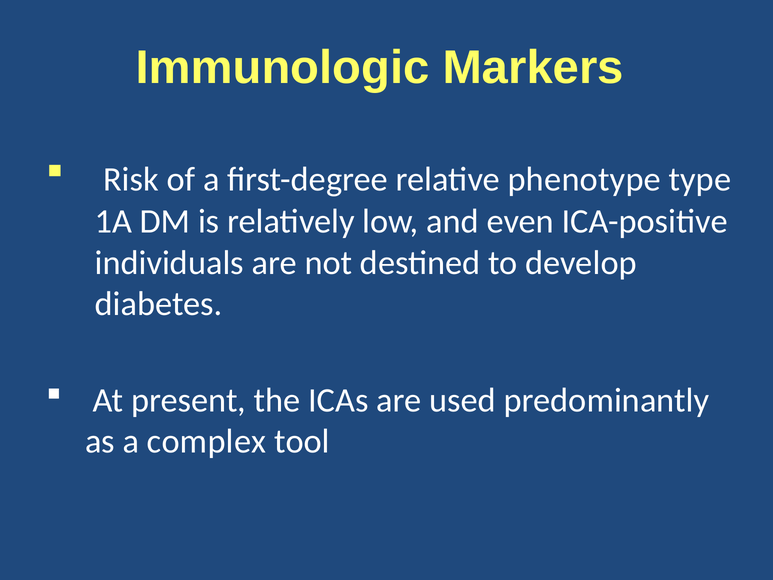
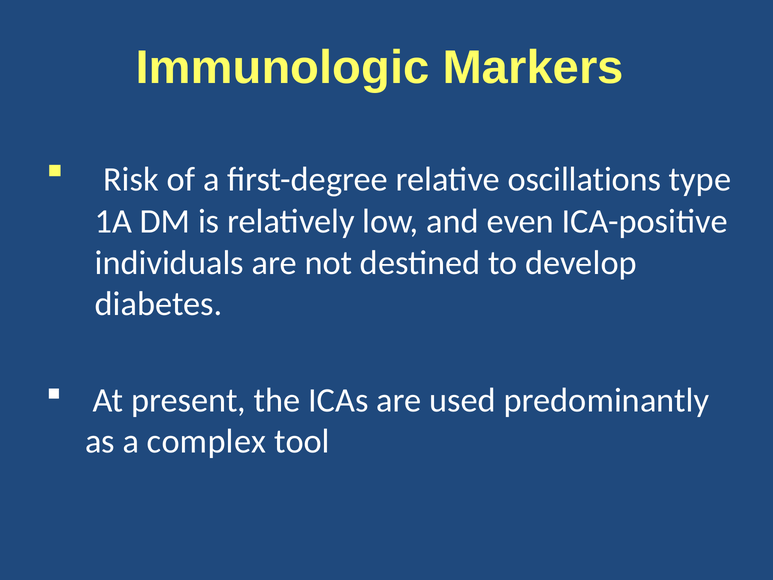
phenotype: phenotype -> oscillations (584, 179)
